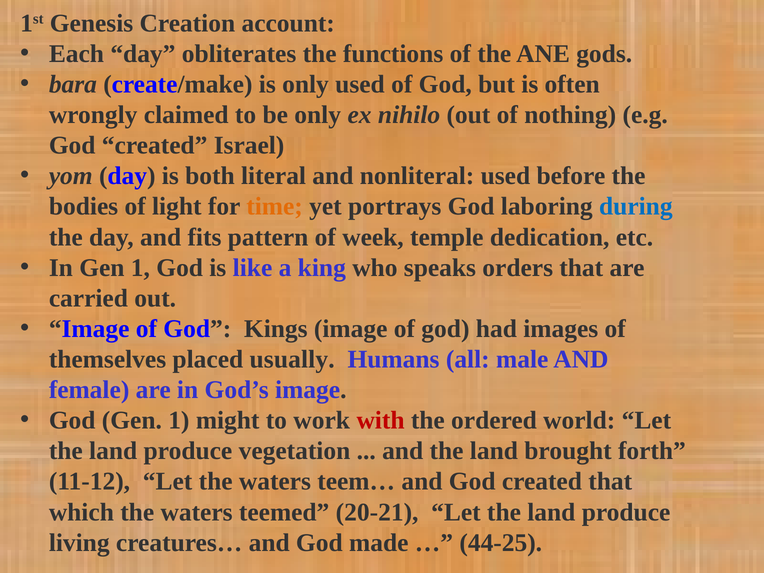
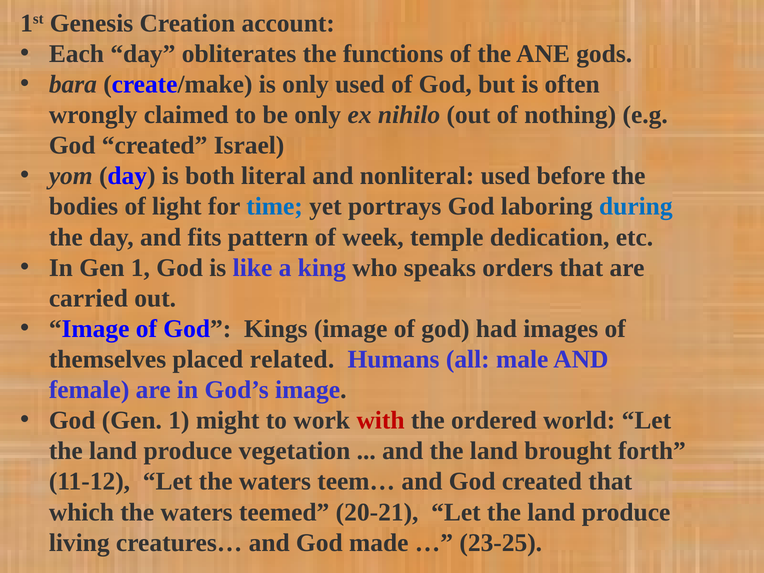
time colour: orange -> blue (275, 207)
usually: usually -> related (292, 359)
44-25: 44-25 -> 23-25 (501, 543)
